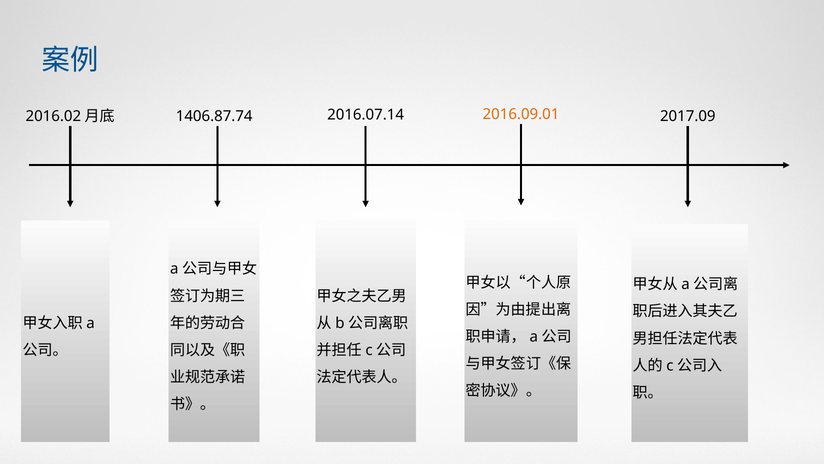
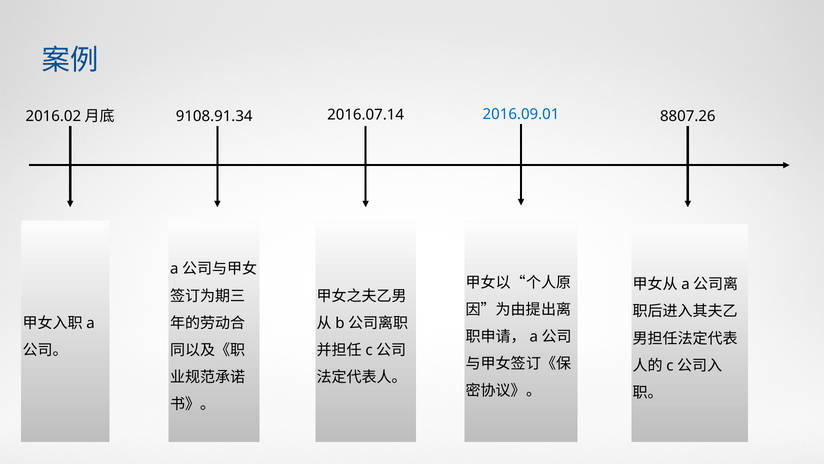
2016.09.01 colour: orange -> blue (521, 114)
1406.87.74: 1406.87.74 -> 9108.91.34 (214, 116)
2017.09: 2017.09 -> 8807.26 (688, 116)
